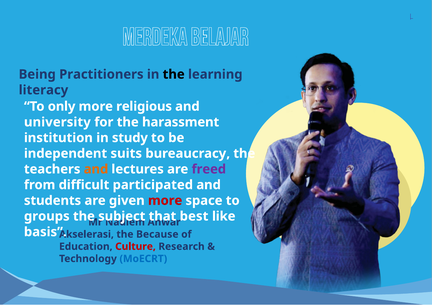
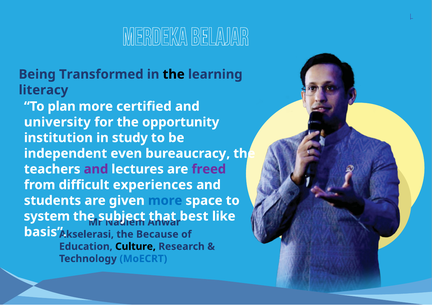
Practitioners: Practitioners -> Transformed (101, 74)
only: only -> plan (62, 106)
religious: religious -> certified (144, 106)
harassment: harassment -> opportunity (181, 122)
suits: suits -> even (126, 153)
and colour: orange -> purple (96, 169)
participated: participated -> experiences (153, 185)
more colour: red -> blue (165, 201)
groups: groups -> system (47, 216)
Culture colour: red -> black (135, 246)
